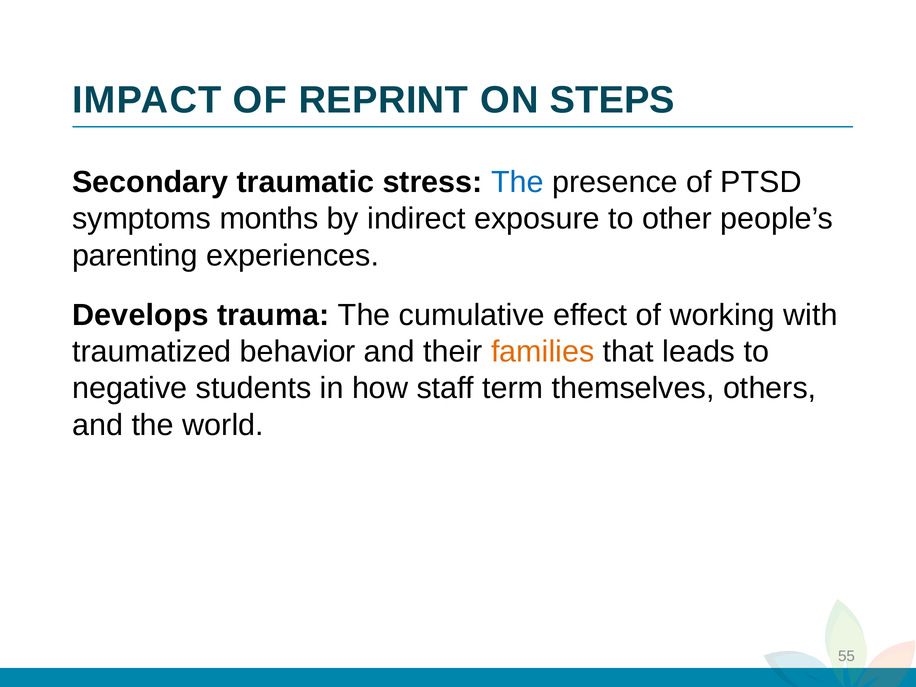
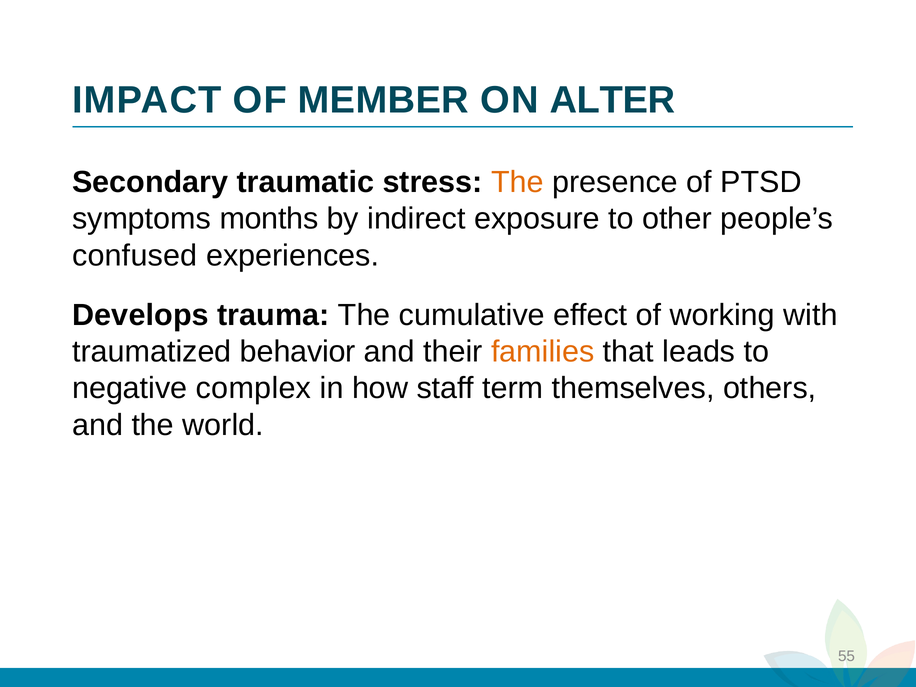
REPRINT: REPRINT -> MEMBER (383, 100)
STEPS: STEPS -> ALTER (613, 100)
The colour: blue -> orange (517, 182)
parenting: parenting -> confused (135, 256)
students: students -> complex (254, 388)
